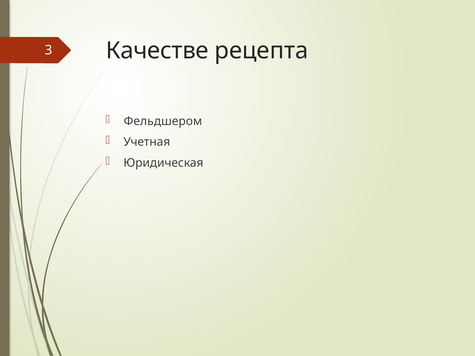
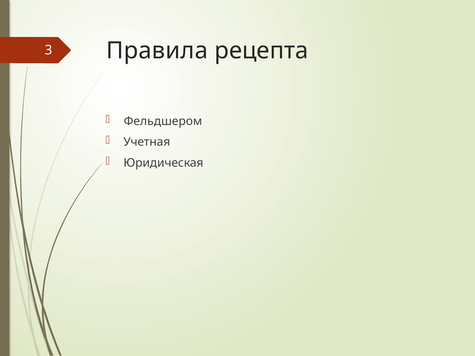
Качестве: Качестве -> Правила (157, 51)
